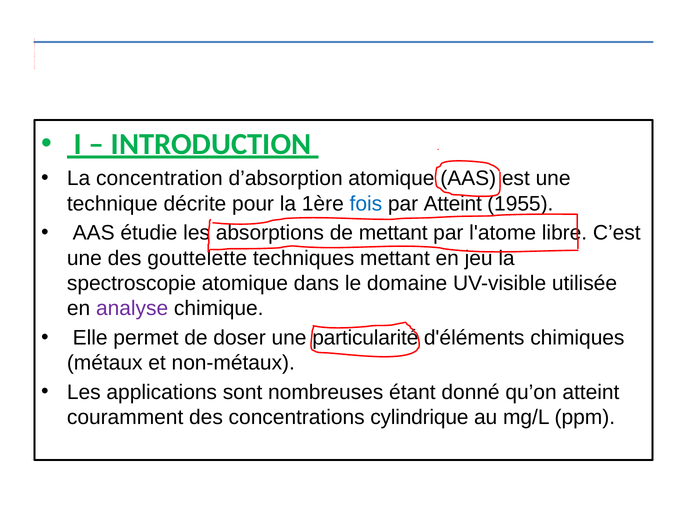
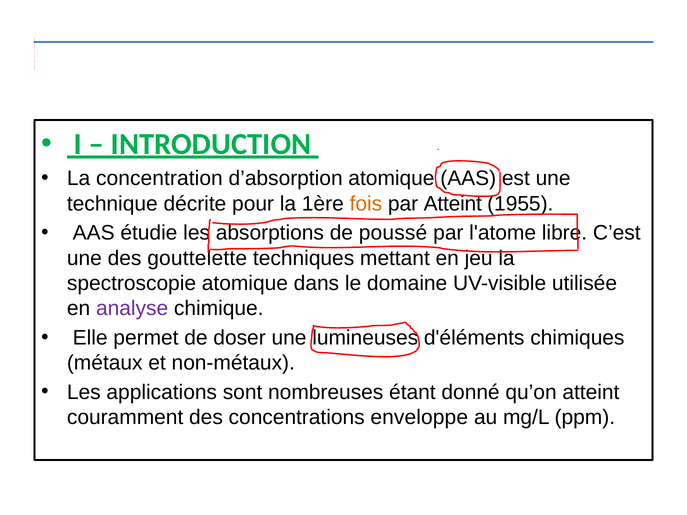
fois colour: blue -> orange (366, 204)
de mettant: mettant -> poussé (393, 233)
particularité: particularité -> lumineuses (365, 338)
cylindrique: cylindrique -> enveloppe (419, 418)
